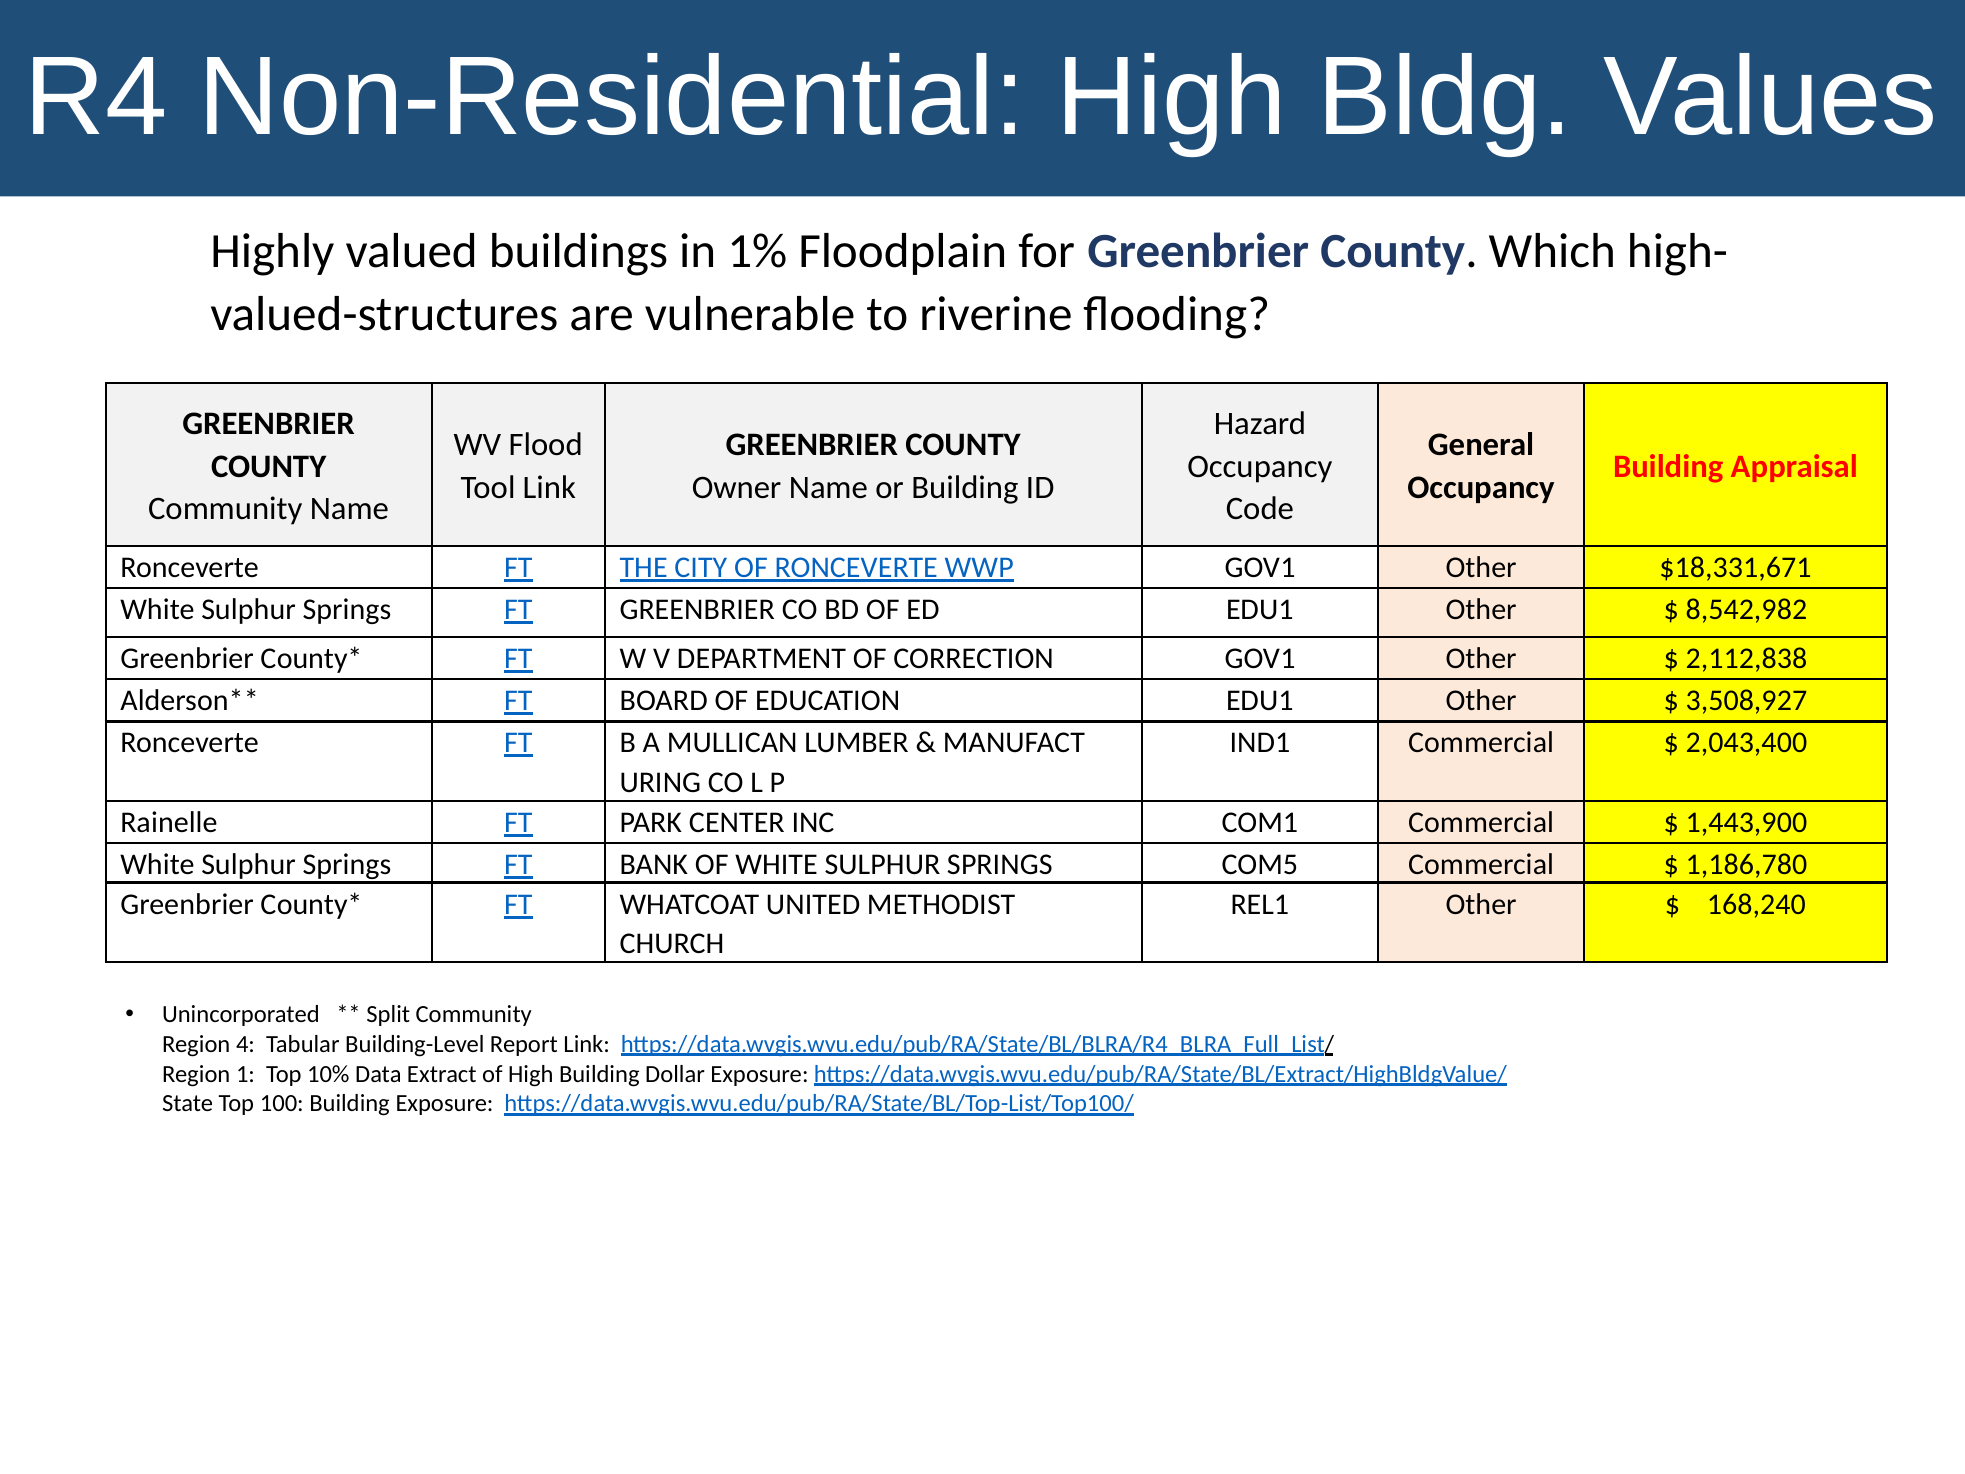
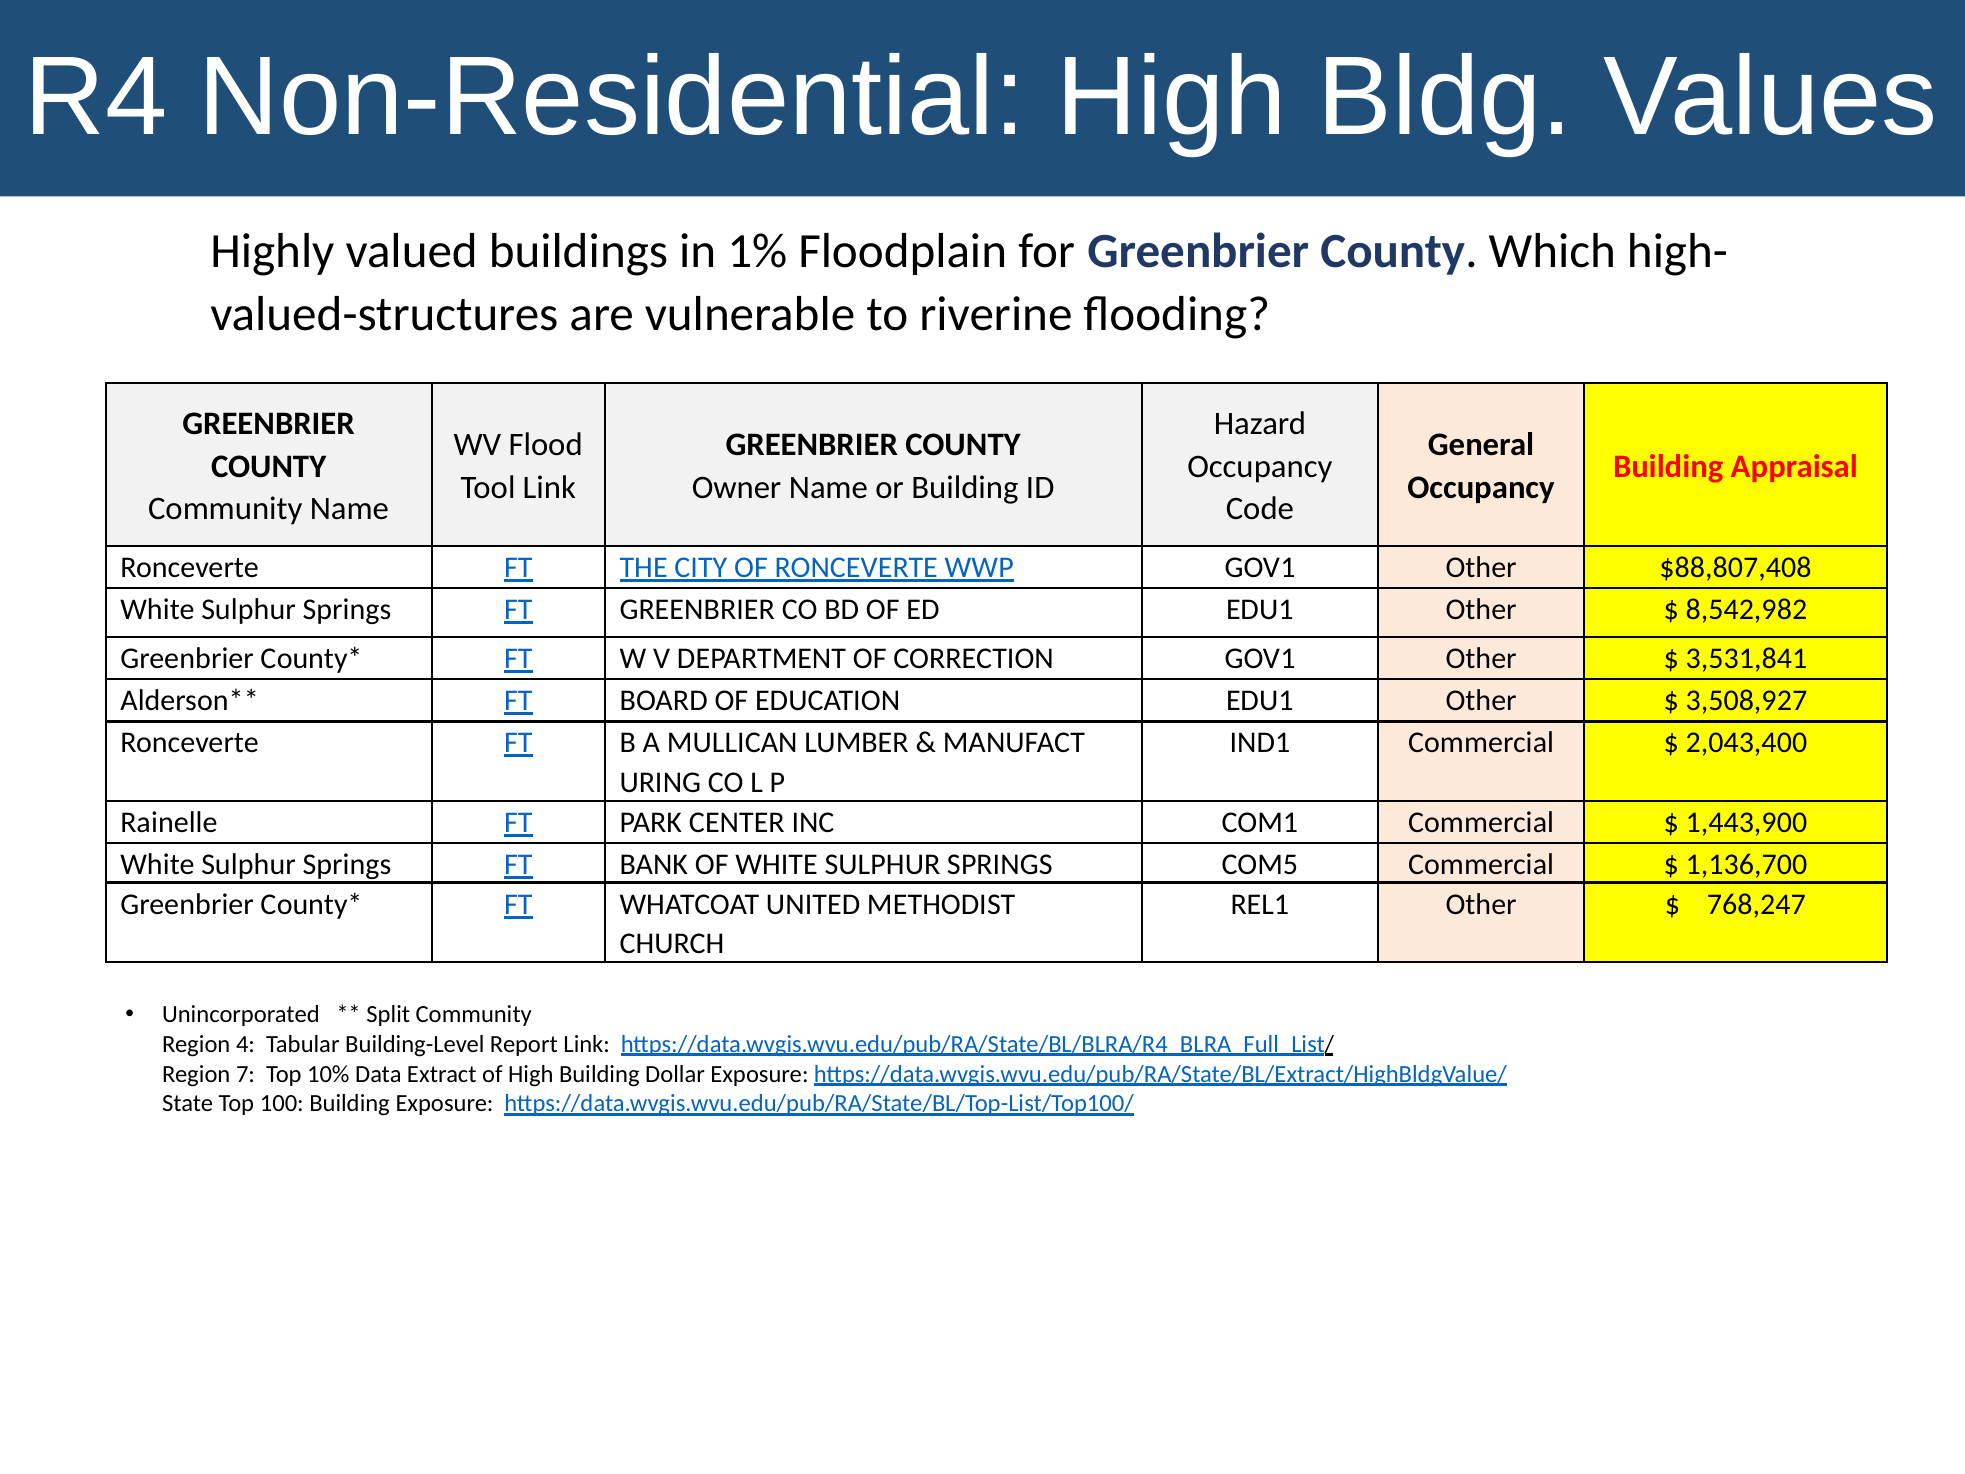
$18,331,671: $18,331,671 -> $88,807,408 (1735, 567)
2,112,838: 2,112,838 -> 3,531,841 (1746, 658)
1,186,780: 1,186,780 -> 1,136,700 (1746, 864)
168,240: 168,240 -> 768,247 (1756, 904)
1: 1 -> 7 (246, 1074)
